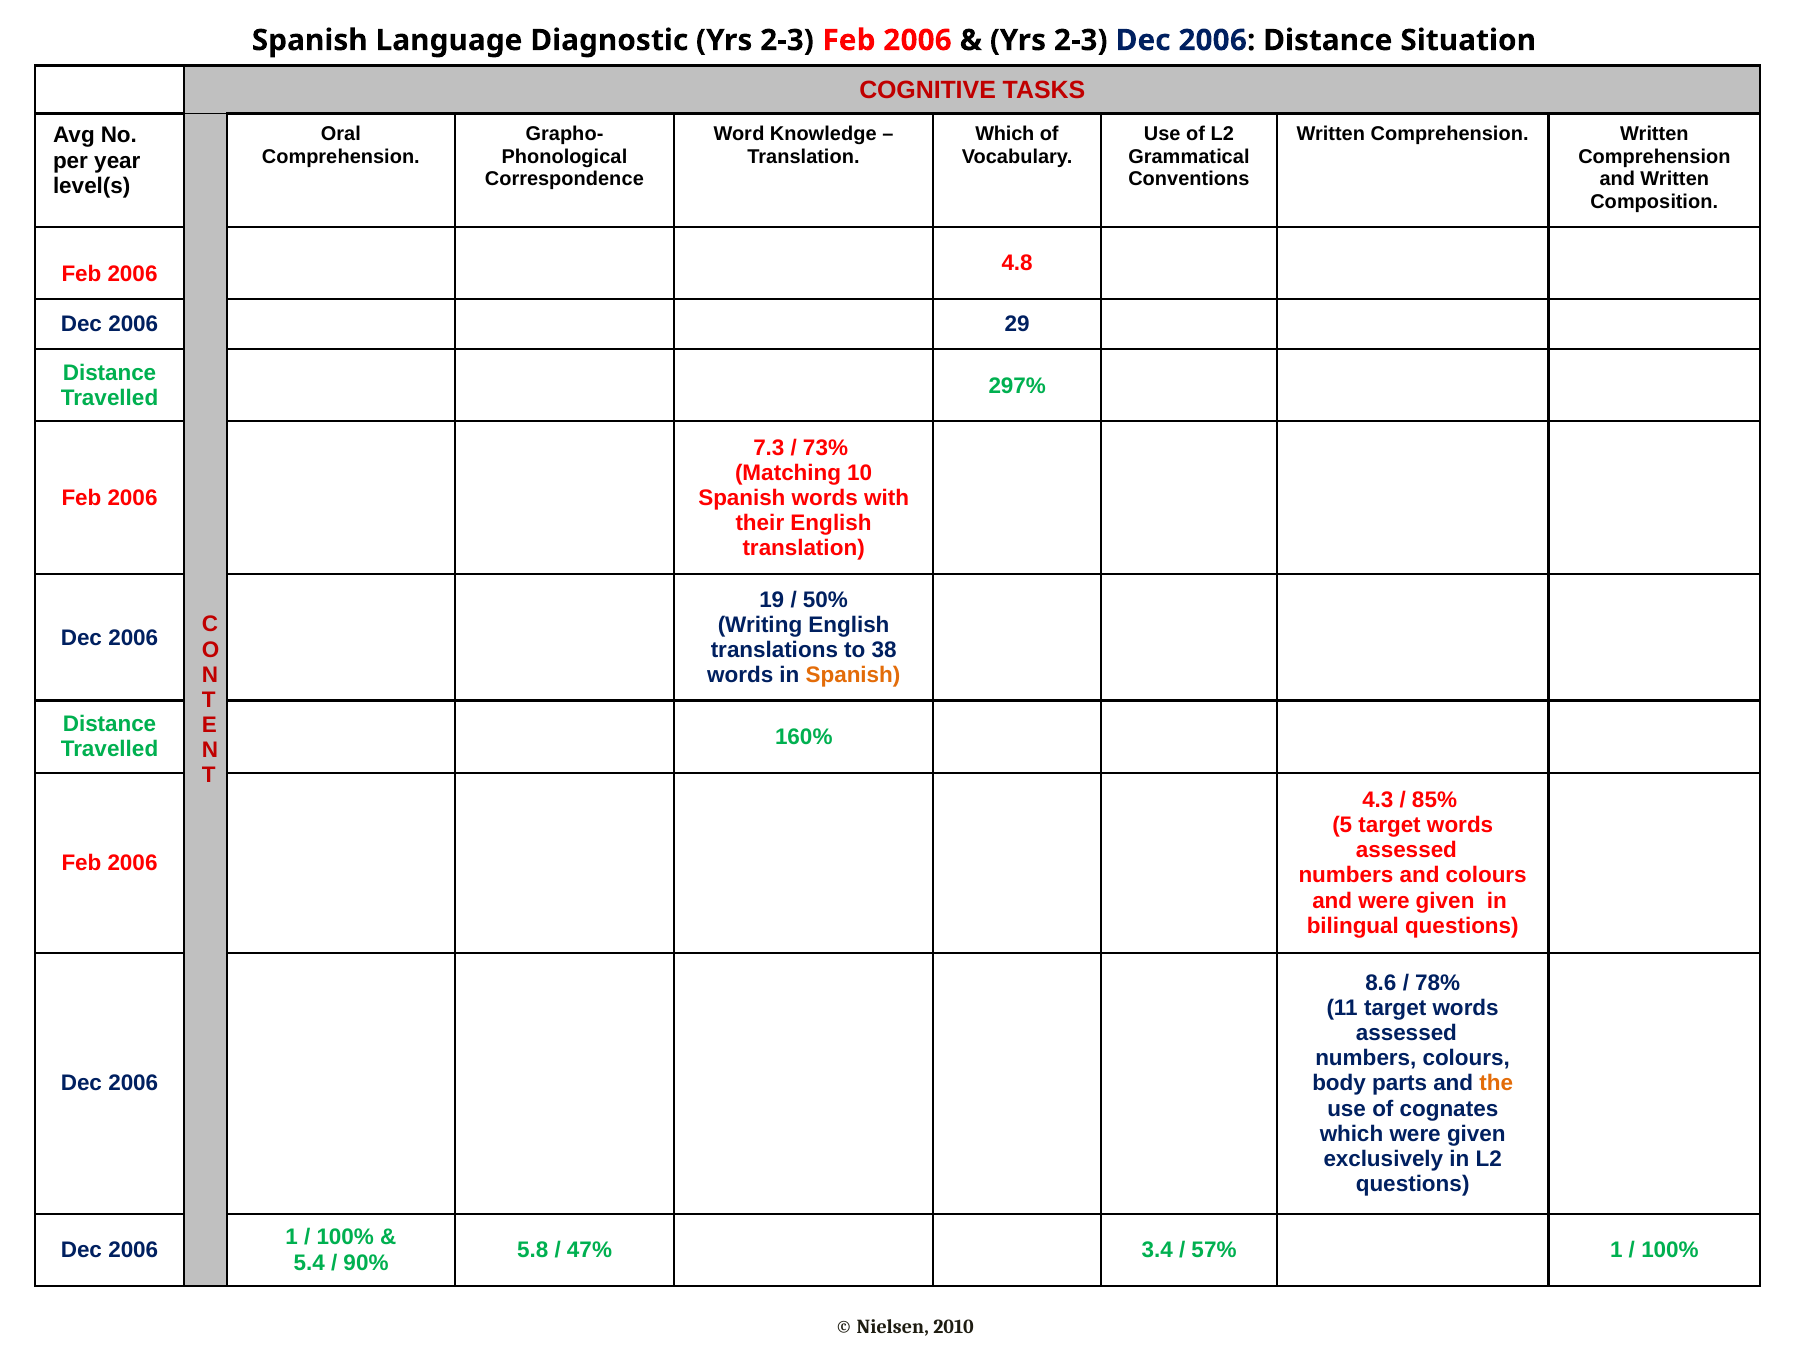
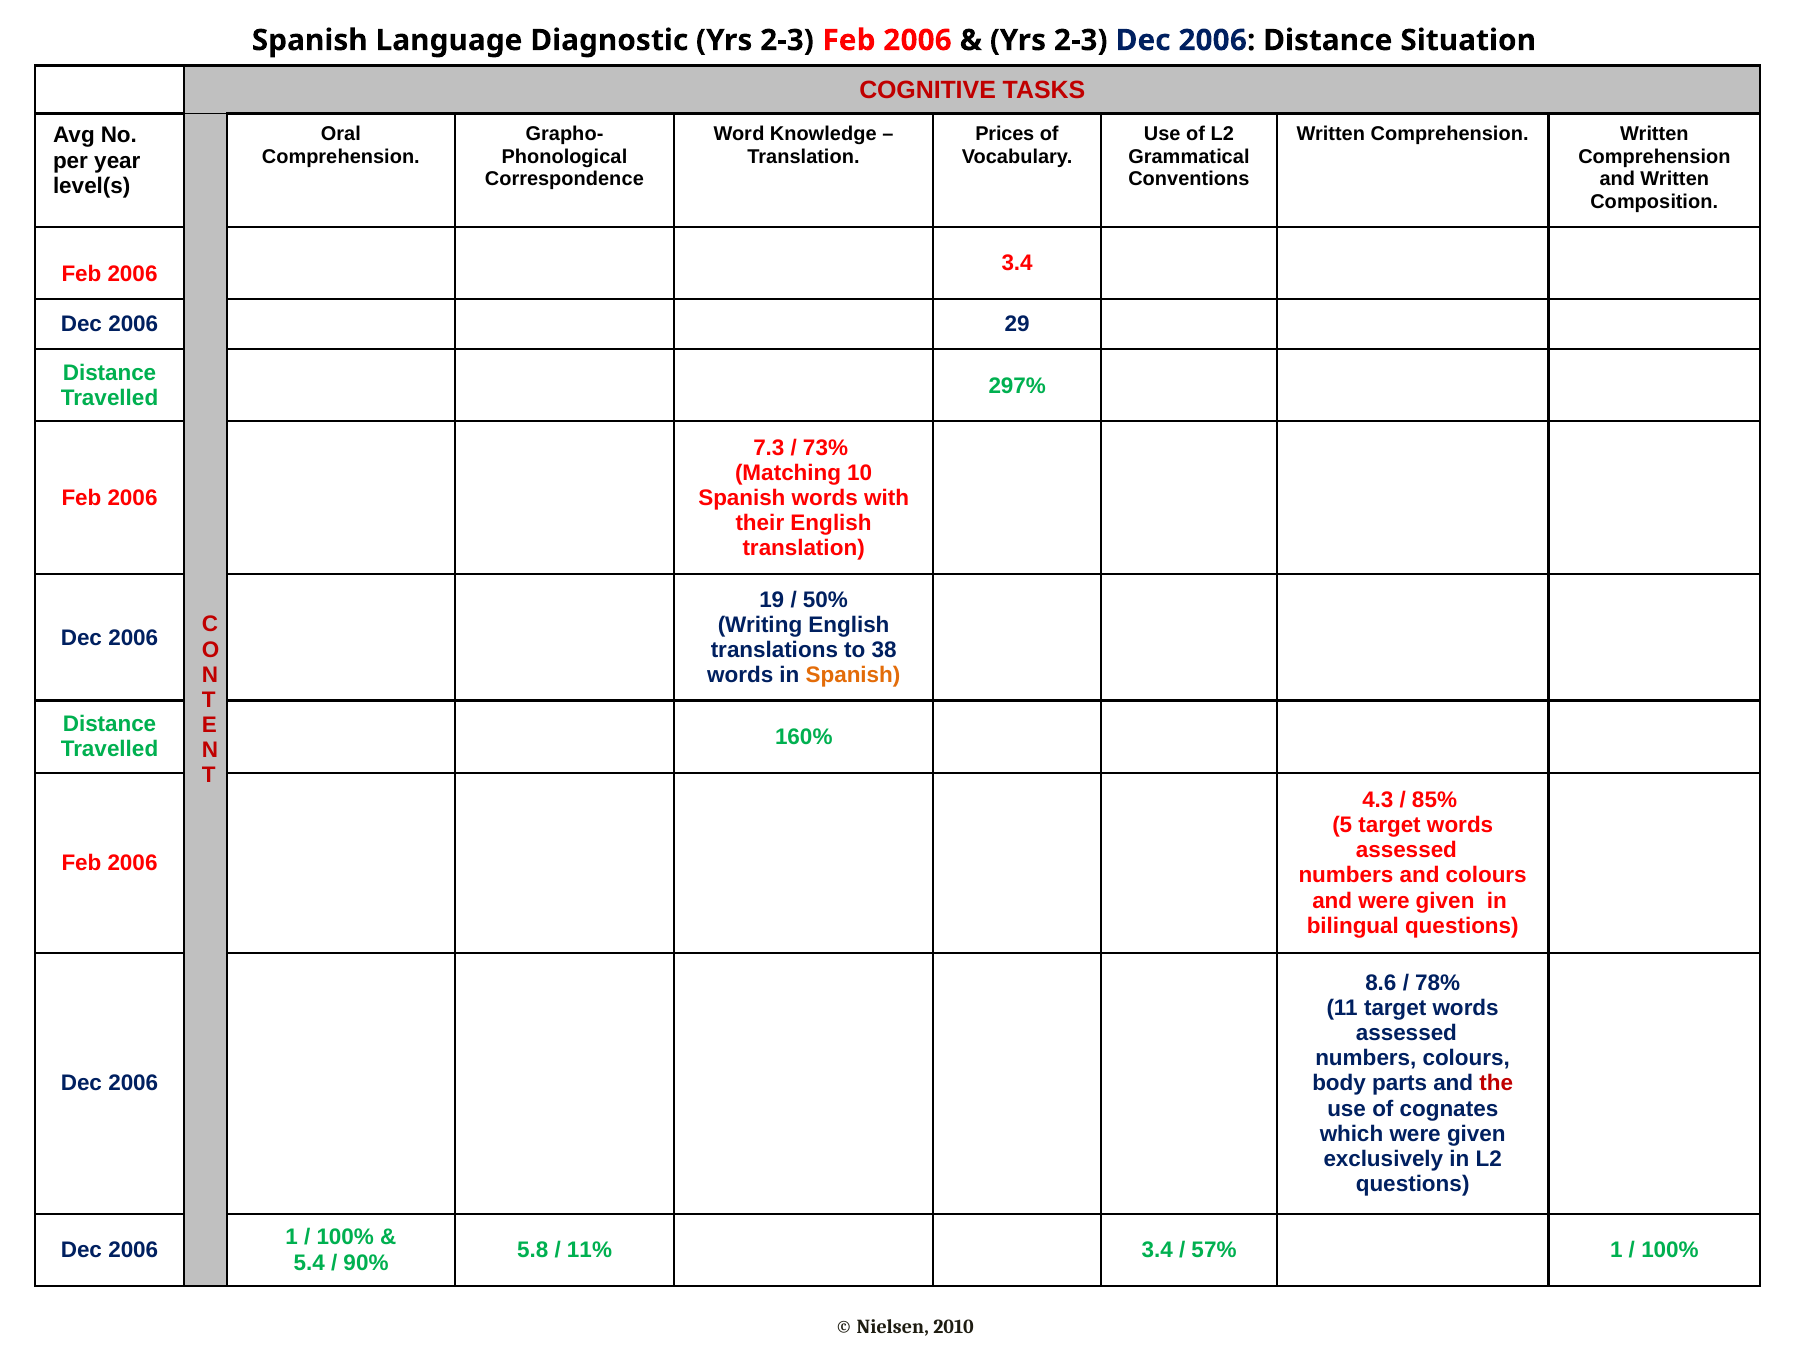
Which: Which -> Prices (1005, 134)
2006 4.8: 4.8 -> 3.4 (1017, 263)
the colour: orange -> red (1496, 1084)
47%: 47% -> 11% (589, 1250)
